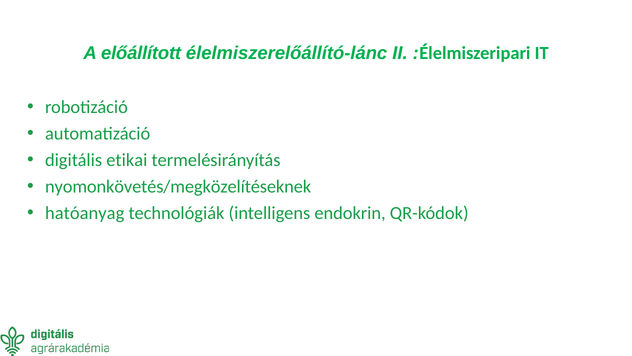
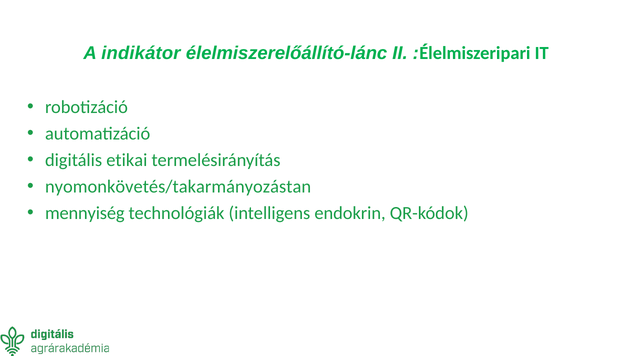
előállított: előállított -> indikátor (141, 53)
nyomonkövetés/megközelítéseknek: nyomonkövetés/megközelítéseknek -> nyomonkövetés/takarmányozástan (178, 186)
hatóanyag: hatóanyag -> mennyiség (85, 213)
